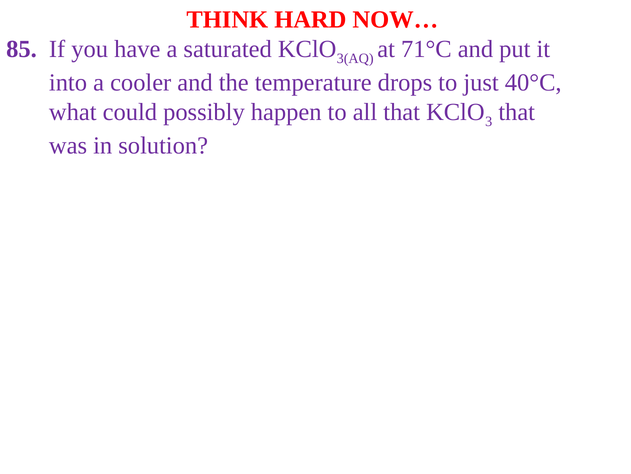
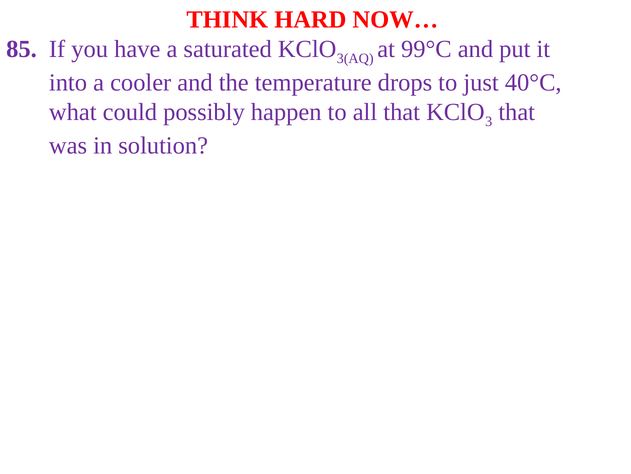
71°C: 71°C -> 99°C (426, 49)
